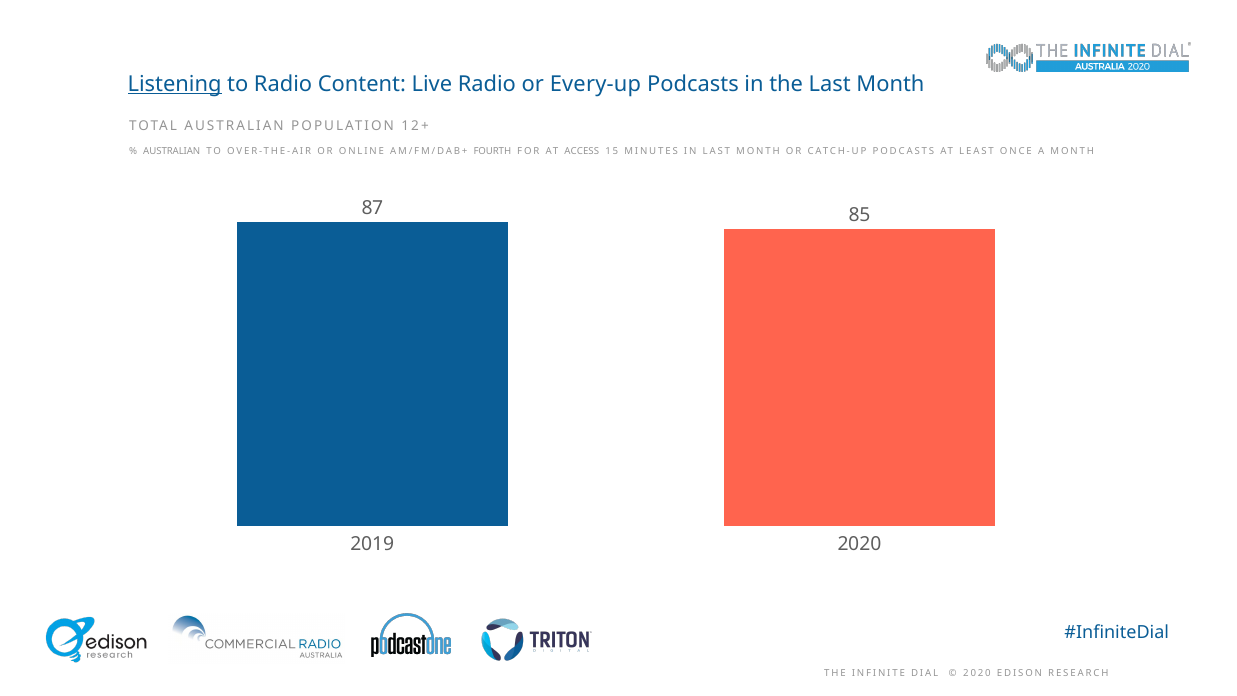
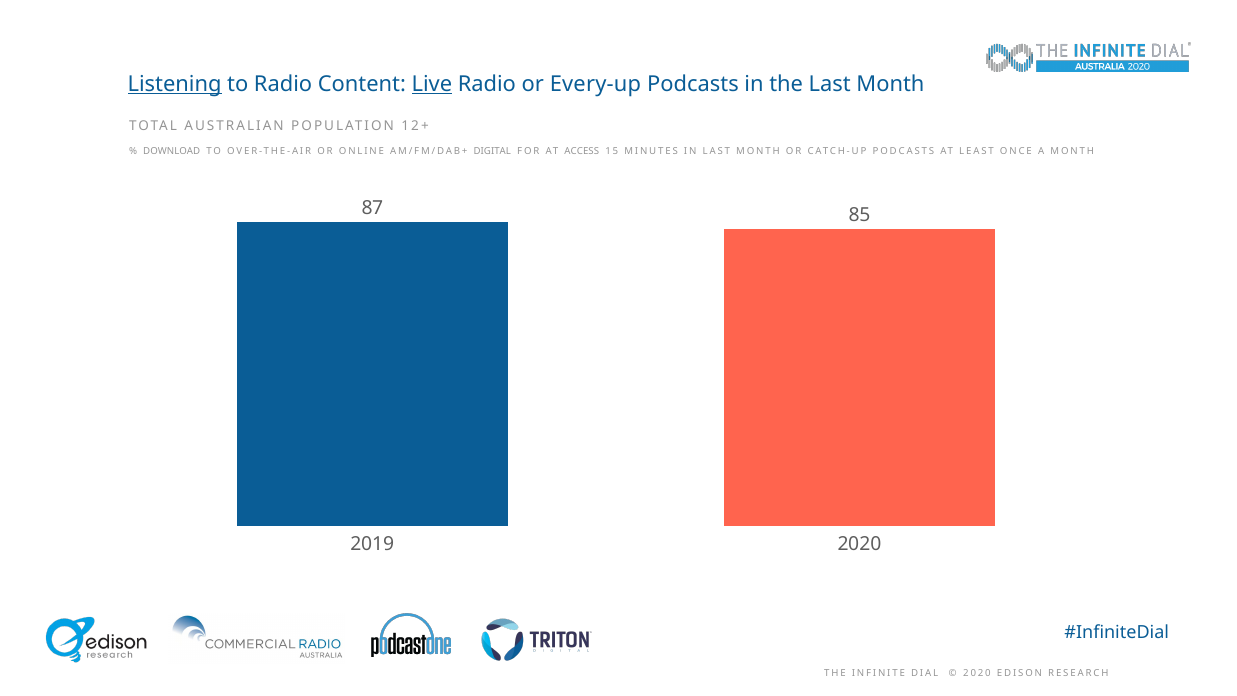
Live underline: none -> present (432, 84)
AUSTRALIAN: AUSTRALIAN -> DOWNLOAD (172, 151)
FOURTH: FOURTH -> DIGITAL (492, 151)
